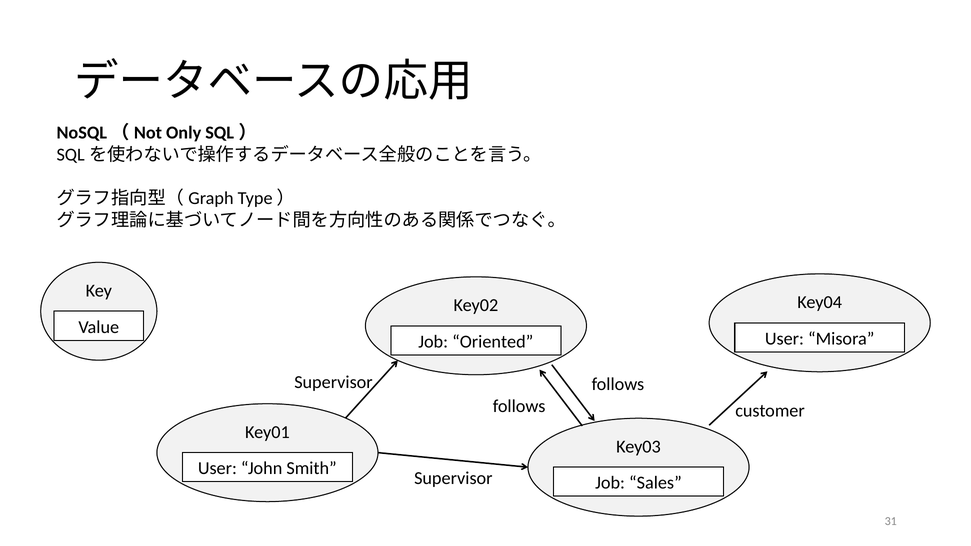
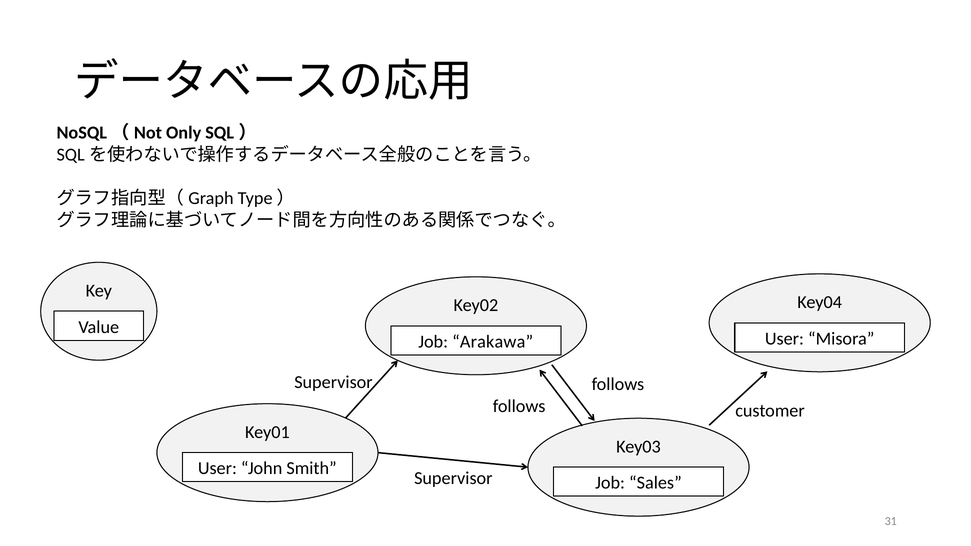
Oriented: Oriented -> Arakawa (493, 342)
